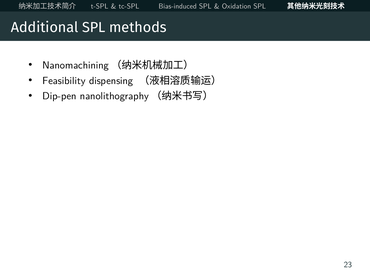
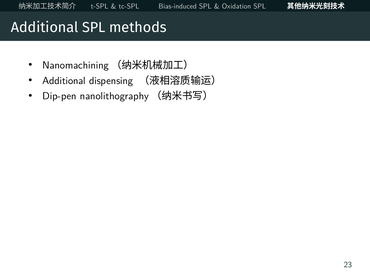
Feasibility: Feasibility -> Additional (64, 80)
